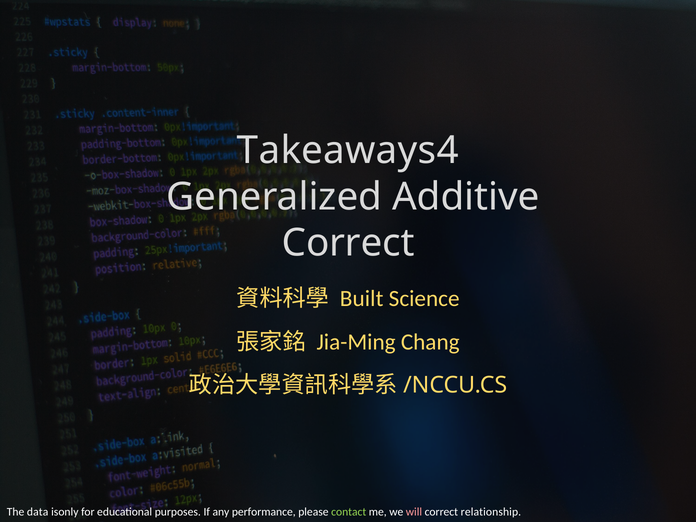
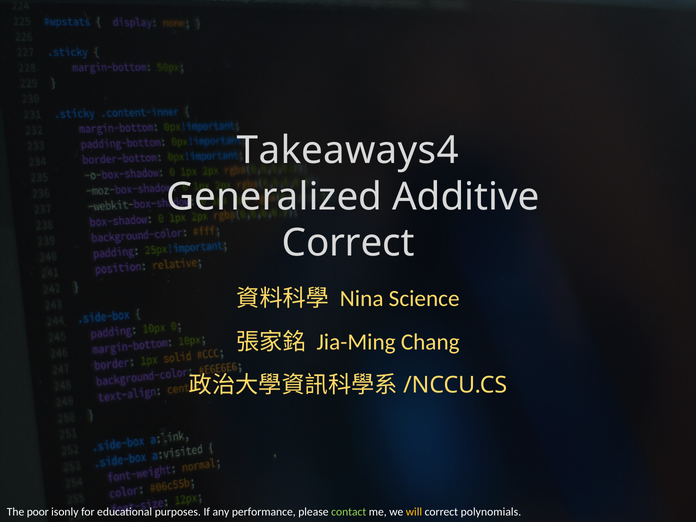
Built: Built -> Nina (362, 299)
data: data -> poor (38, 512)
will colour: pink -> yellow (414, 512)
relationship: relationship -> polynomials (491, 512)
